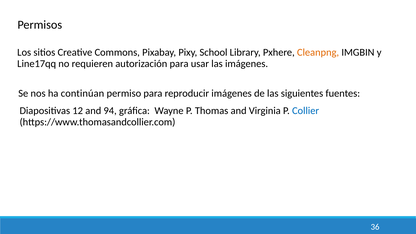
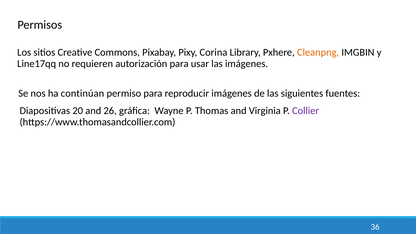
School: School -> Corina (213, 52)
12: 12 -> 20 (78, 111)
94: 94 -> 26 (110, 111)
Collier colour: blue -> purple (306, 111)
